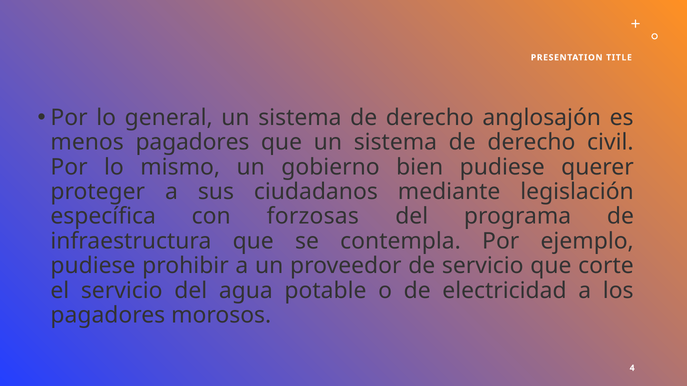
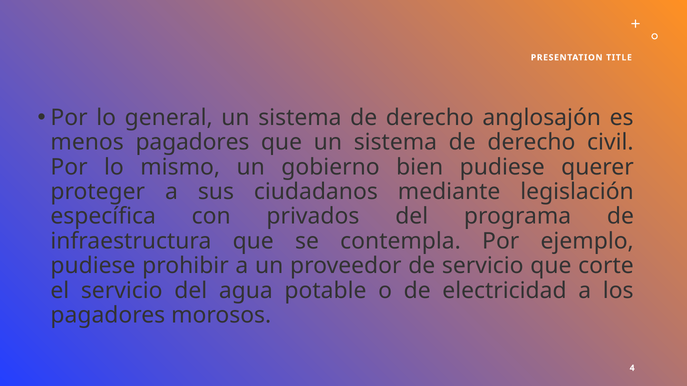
forzosas: forzosas -> privados (313, 217)
